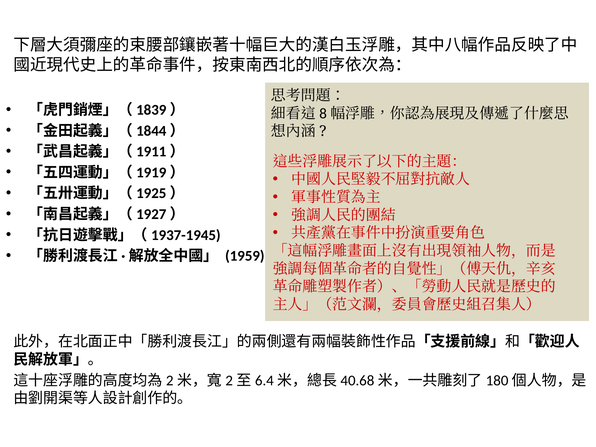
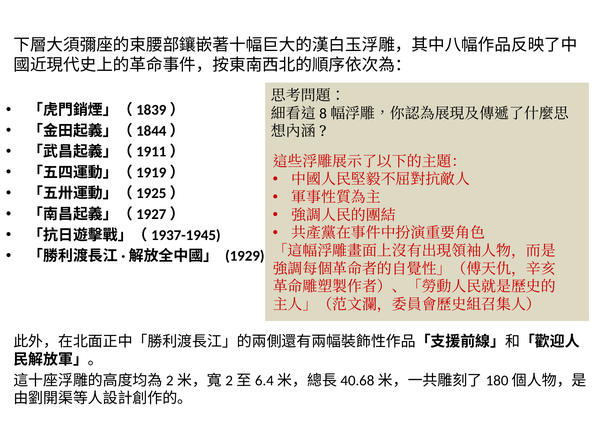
1959: 1959 -> 1929 (245, 256)
